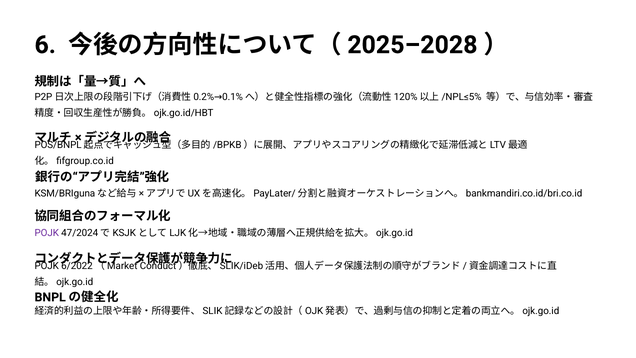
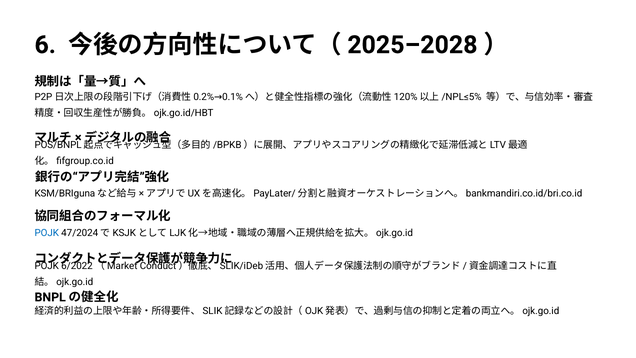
POJK colour: purple -> blue (47, 233)
